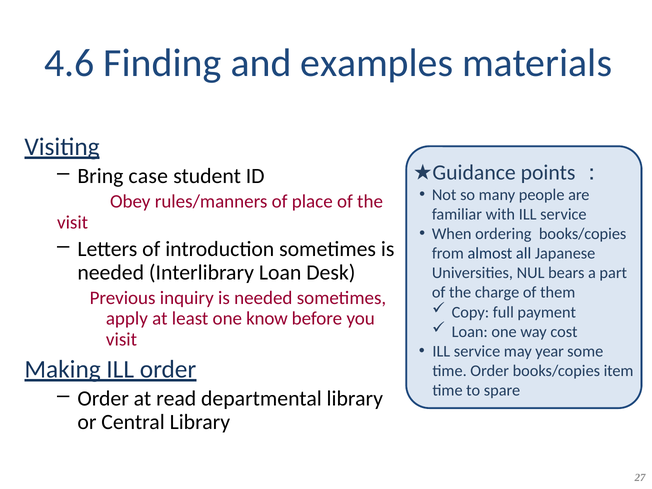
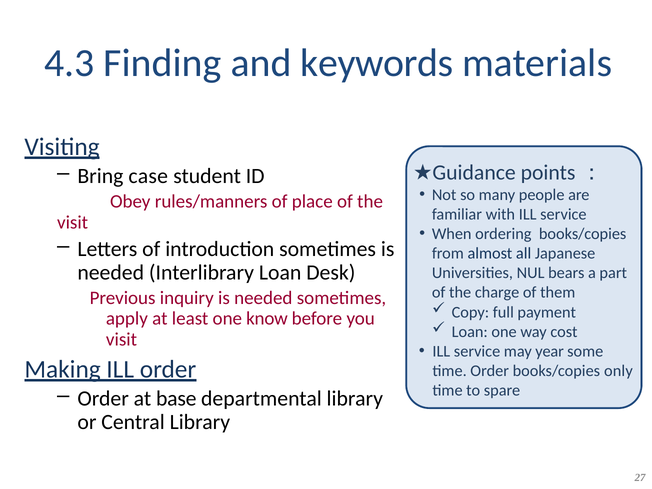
4.6: 4.6 -> 4.3 (69, 63)
examples: examples -> keywords (377, 63)
item: item -> only (618, 371)
read: read -> base (176, 399)
